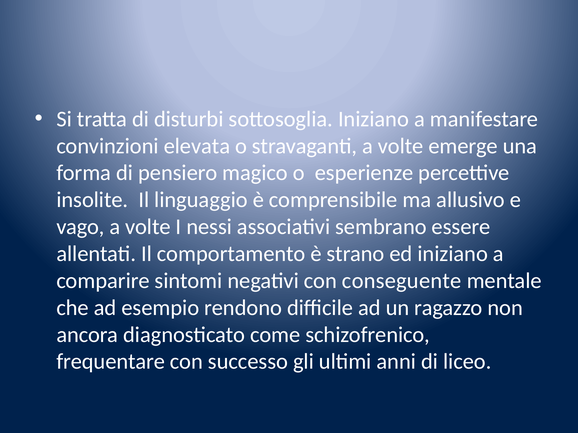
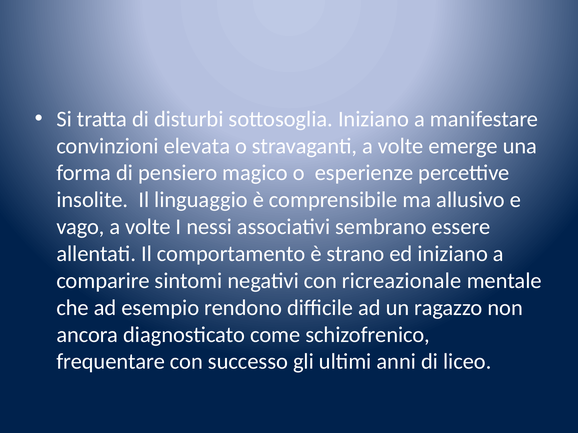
conseguente: conseguente -> ricreazionale (402, 281)
